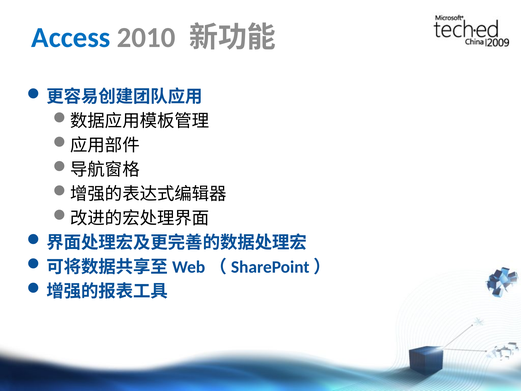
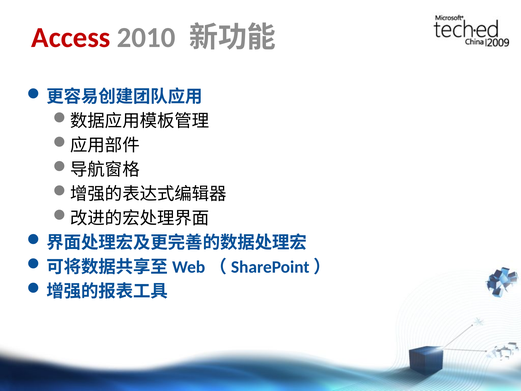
Access colour: blue -> red (71, 38)
